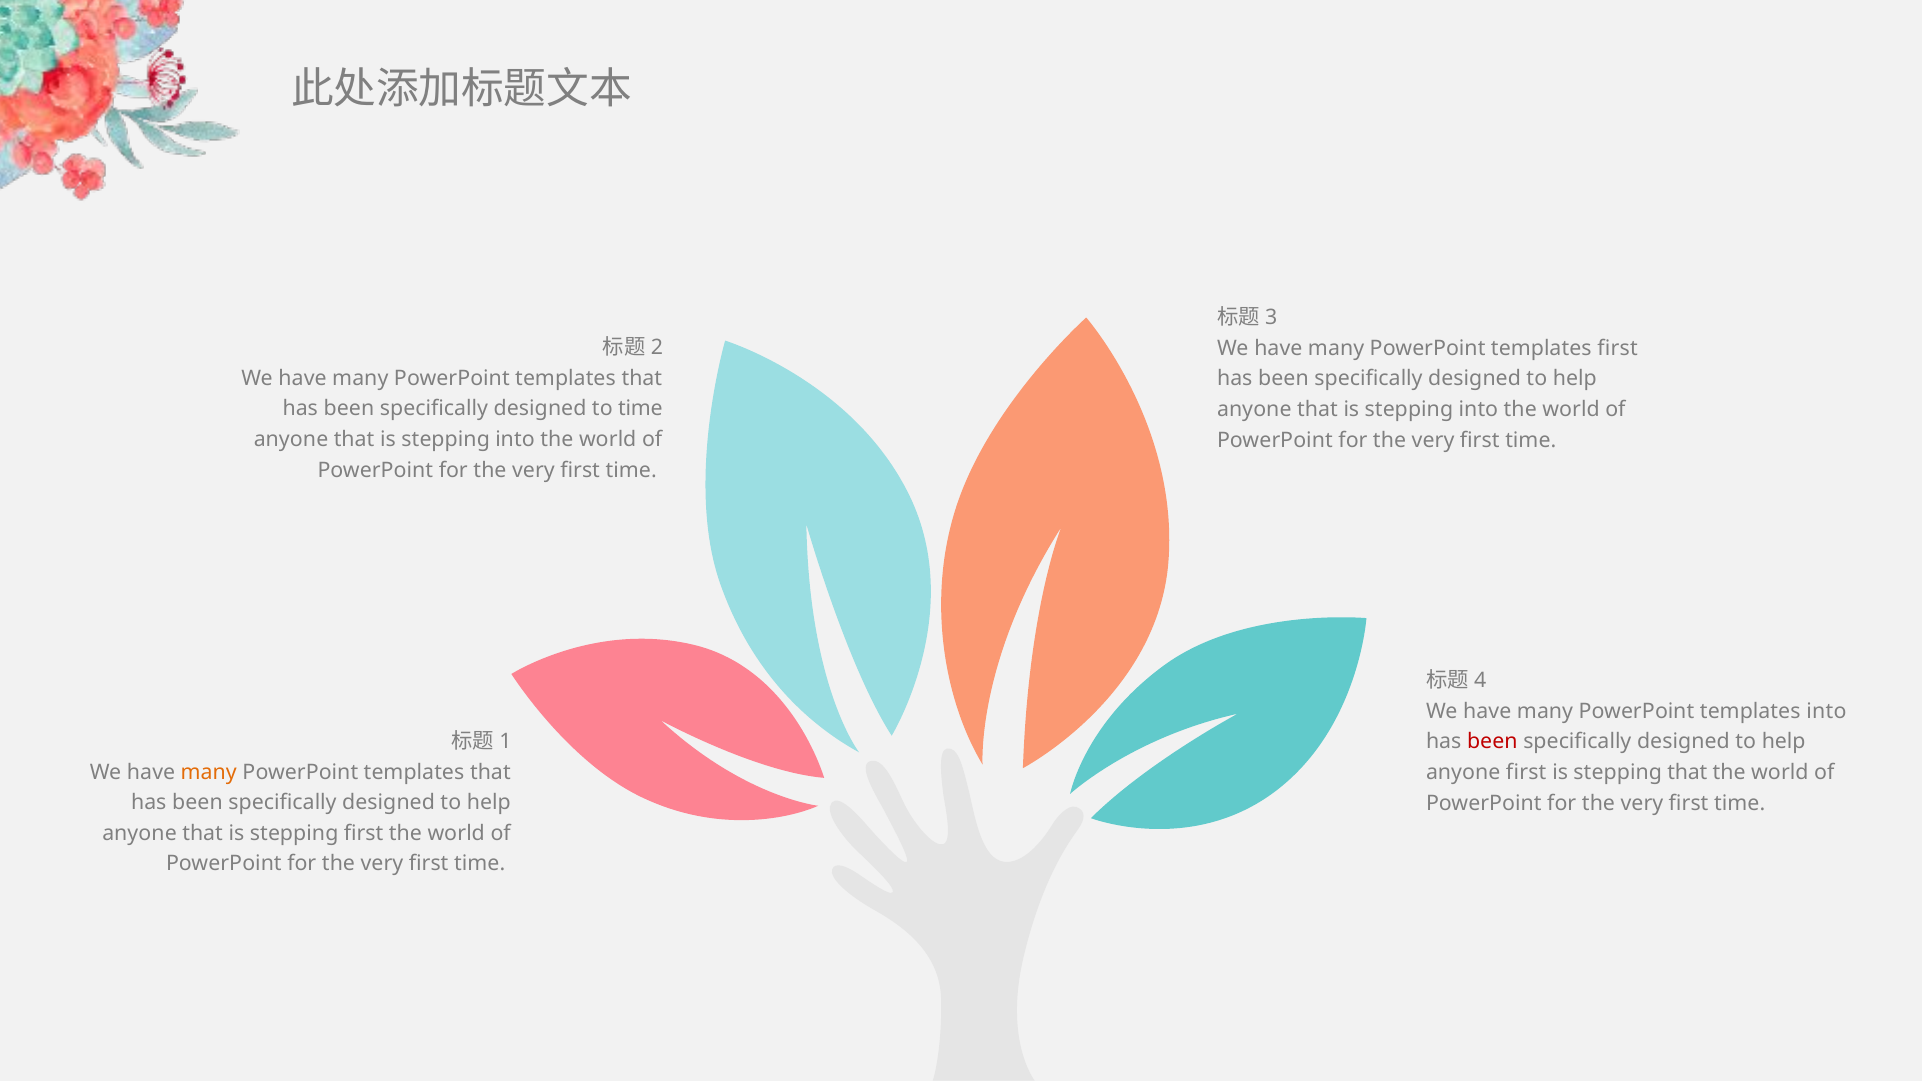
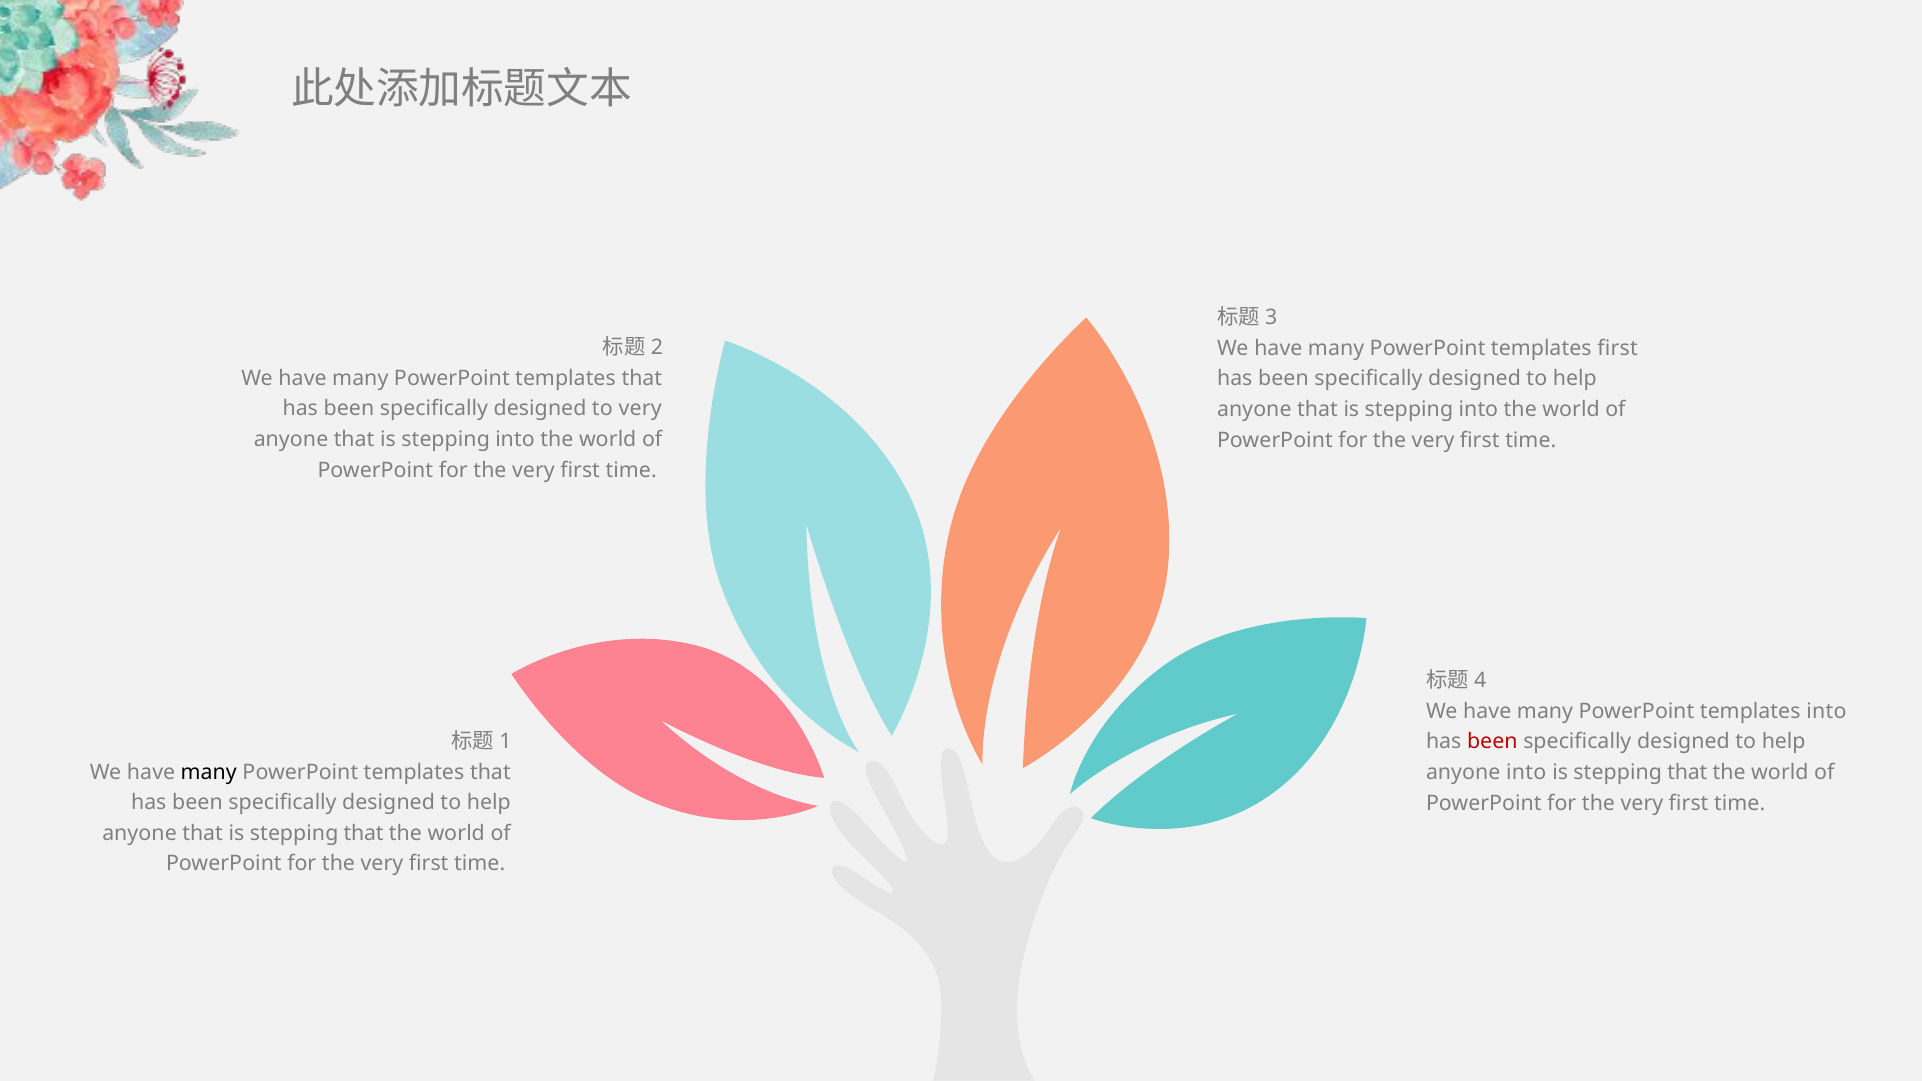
to time: time -> very (640, 409)
many colour: orange -> black (209, 772)
anyone first: first -> into (1526, 773)
that is stepping first: first -> that (364, 833)
